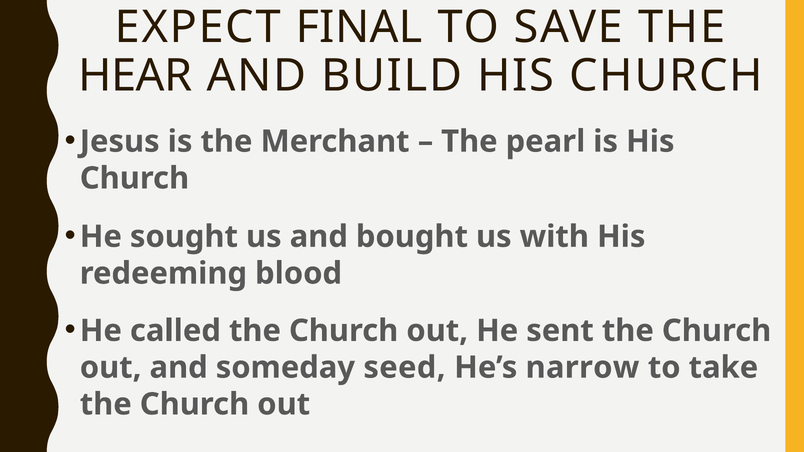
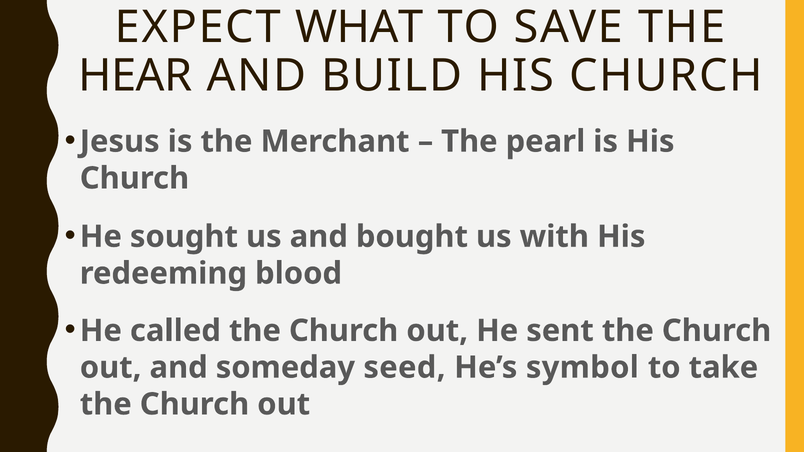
FINAL: FINAL -> WHAT (359, 27)
narrow: narrow -> symbol (582, 368)
